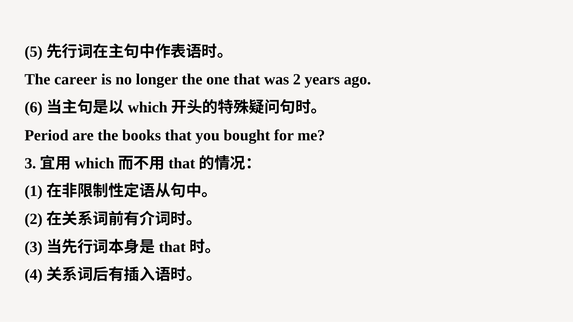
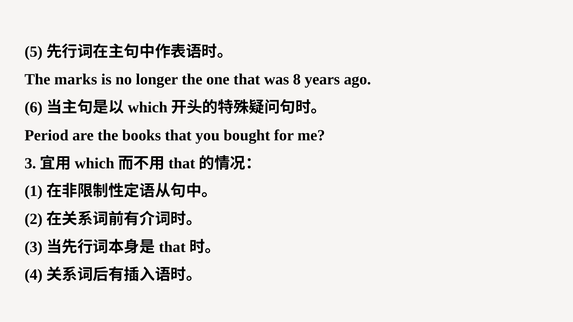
career: career -> marks (76, 80)
2: 2 -> 8 (297, 80)
